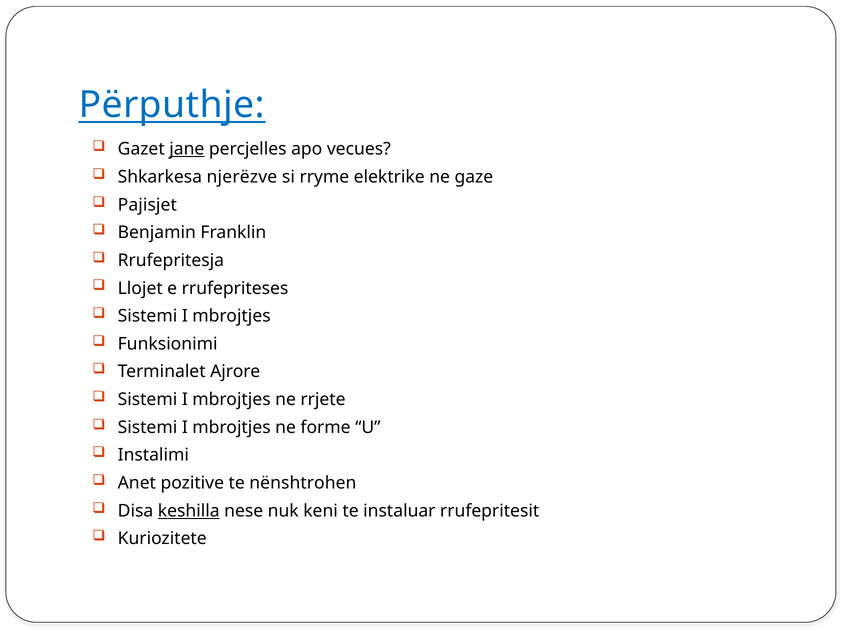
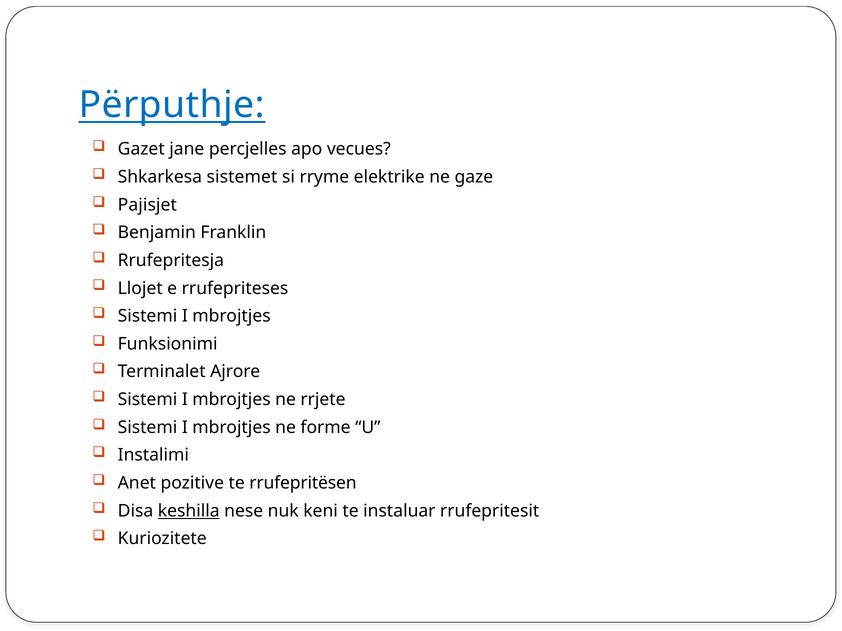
jane underline: present -> none (187, 149)
njerëzve: njerëzve -> sistemet (242, 177)
nënshtrohen: nënshtrohen -> rrufepritësen (303, 483)
